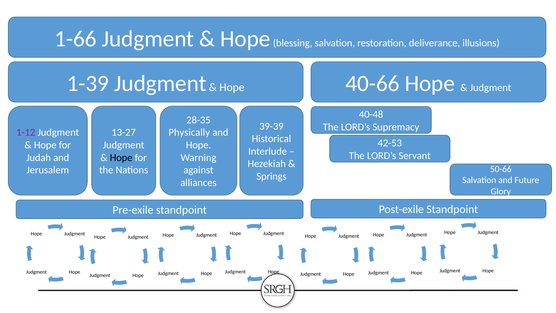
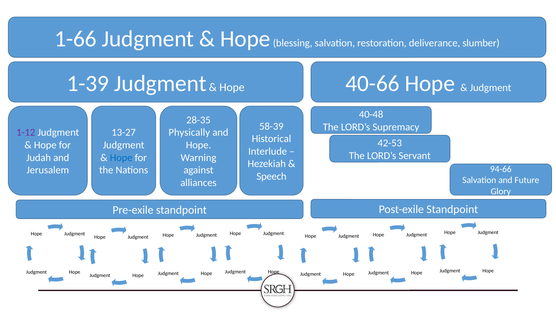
illusions: illusions -> slumber (481, 43)
39-39: 39-39 -> 58-39 (271, 126)
Hope colour: black -> blue (121, 157)
50-66: 50-66 -> 94-66 (501, 169)
Springs: Springs -> Speech (272, 176)
